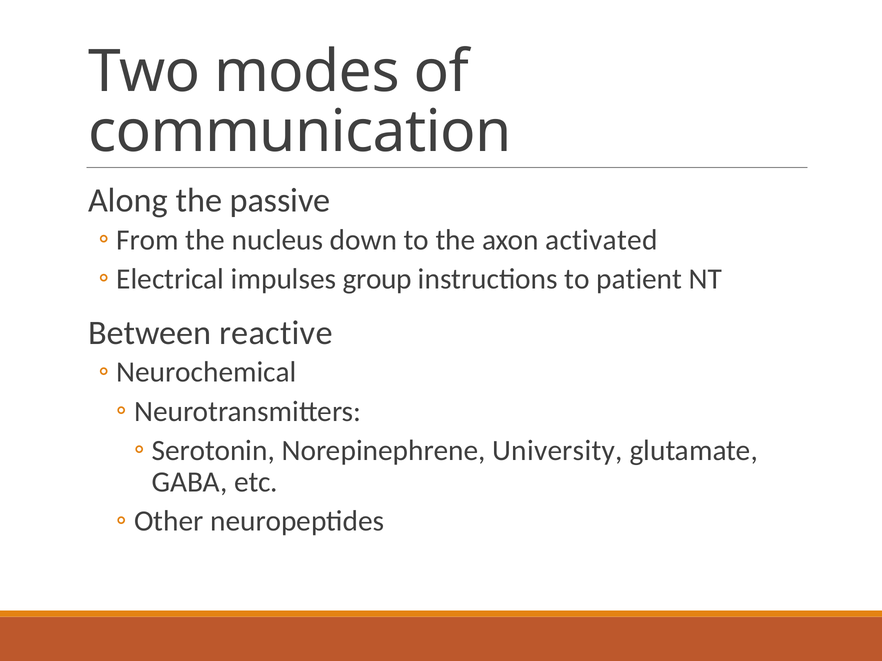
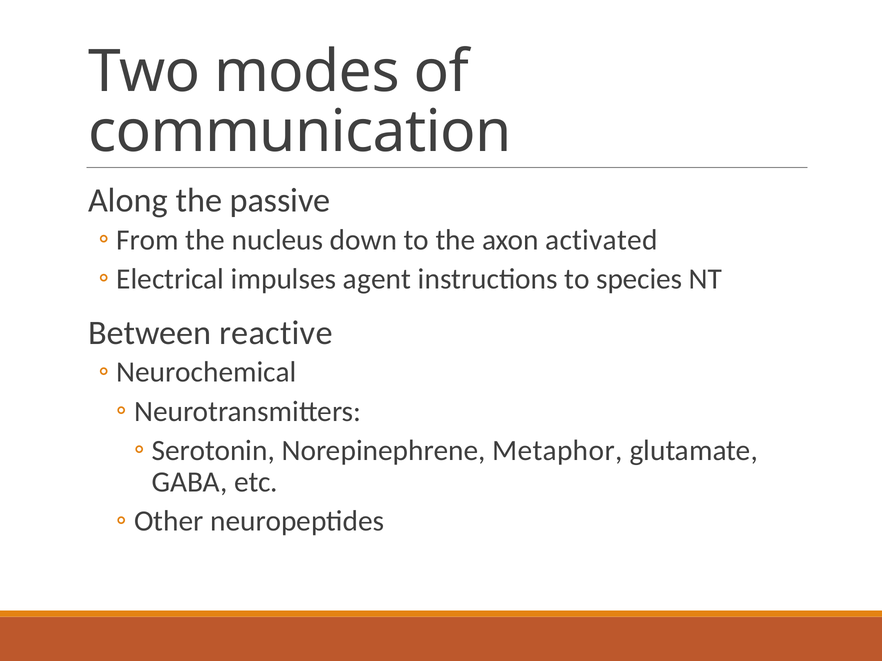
group: group -> agent (377, 279)
patient: patient -> species (639, 279)
University: University -> Metaphor (557, 451)
